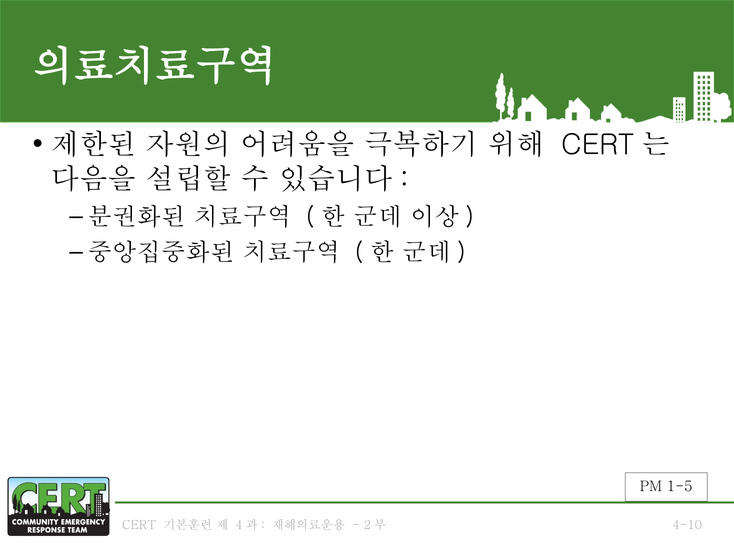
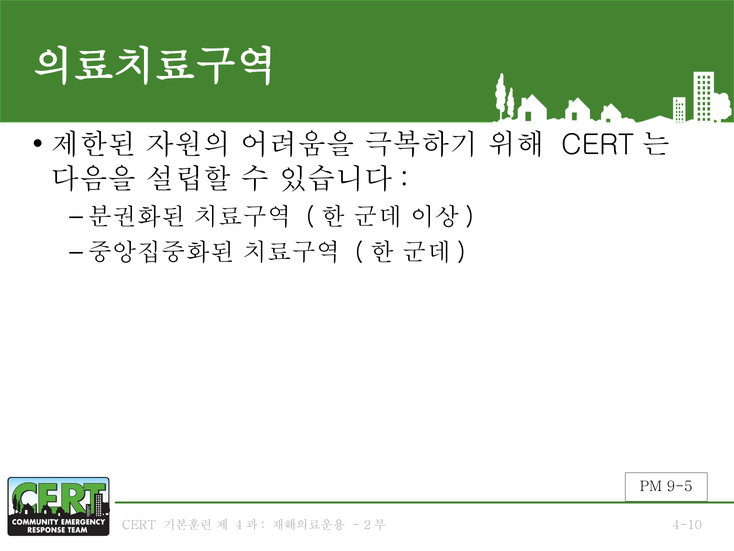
1-5: 1-5 -> 9-5 (680, 486)
